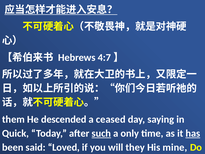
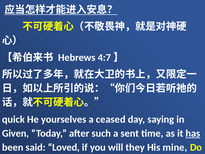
them: them -> quick (13, 119)
descended: descended -> yourselves (64, 119)
Quick: Quick -> Given (15, 133)
such underline: present -> none (101, 133)
only: only -> sent (130, 133)
